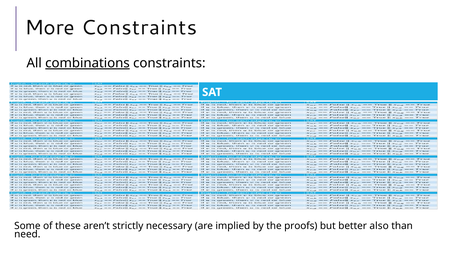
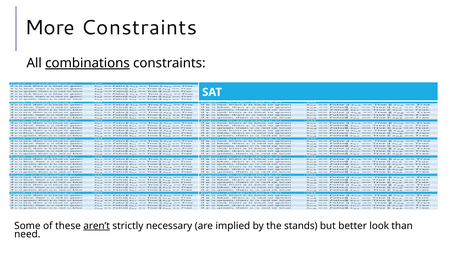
aren’t underline: none -> present (97, 226)
proofs: proofs -> stands (301, 226)
also: also -> look (379, 226)
